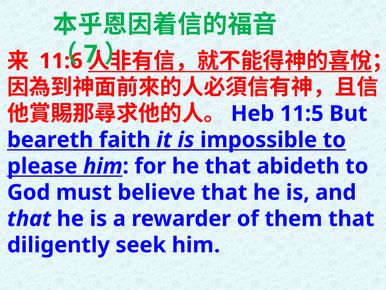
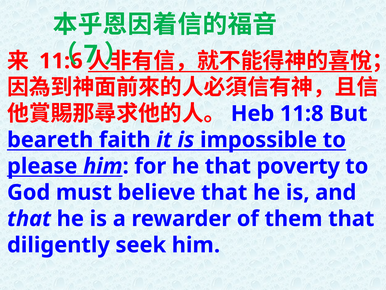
11:5: 11:5 -> 11:8 (302, 113)
abideth: abideth -> poverty (298, 166)
